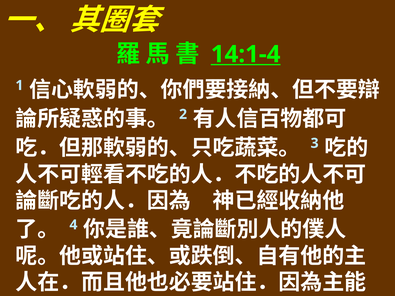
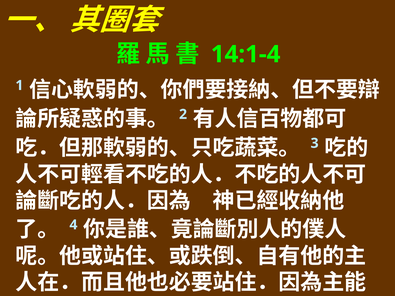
14:1-4 underline: present -> none (246, 54)
